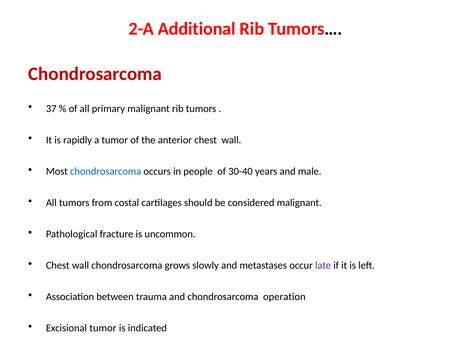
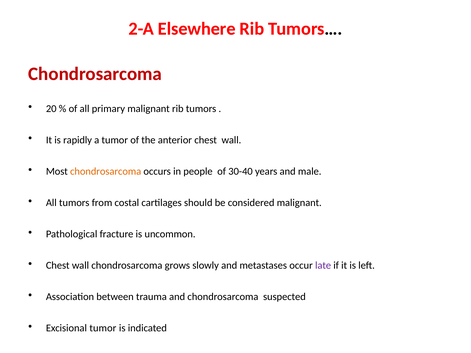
Additional: Additional -> Elsewhere (197, 29)
37: 37 -> 20 (51, 109)
chondrosarcoma colour: blue -> orange (106, 172)
operation: operation -> suspected (284, 297)
